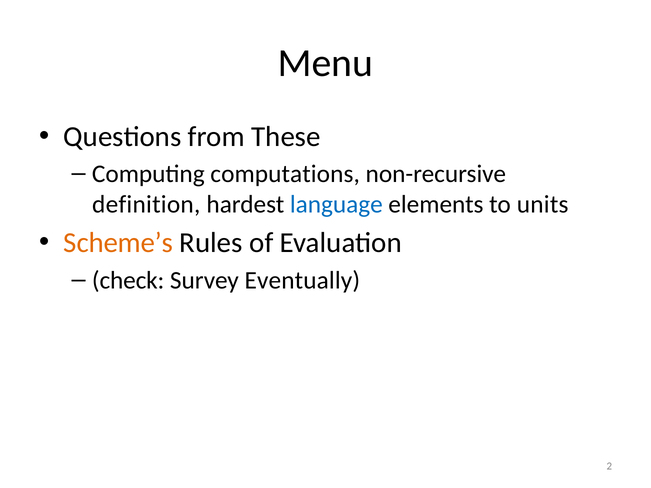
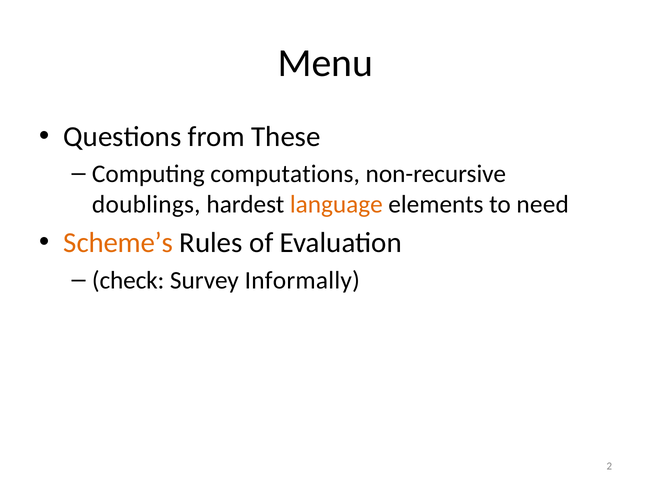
definition: definition -> doublings (146, 204)
language colour: blue -> orange (336, 204)
units: units -> need (543, 204)
Eventually: Eventually -> Informally (302, 280)
